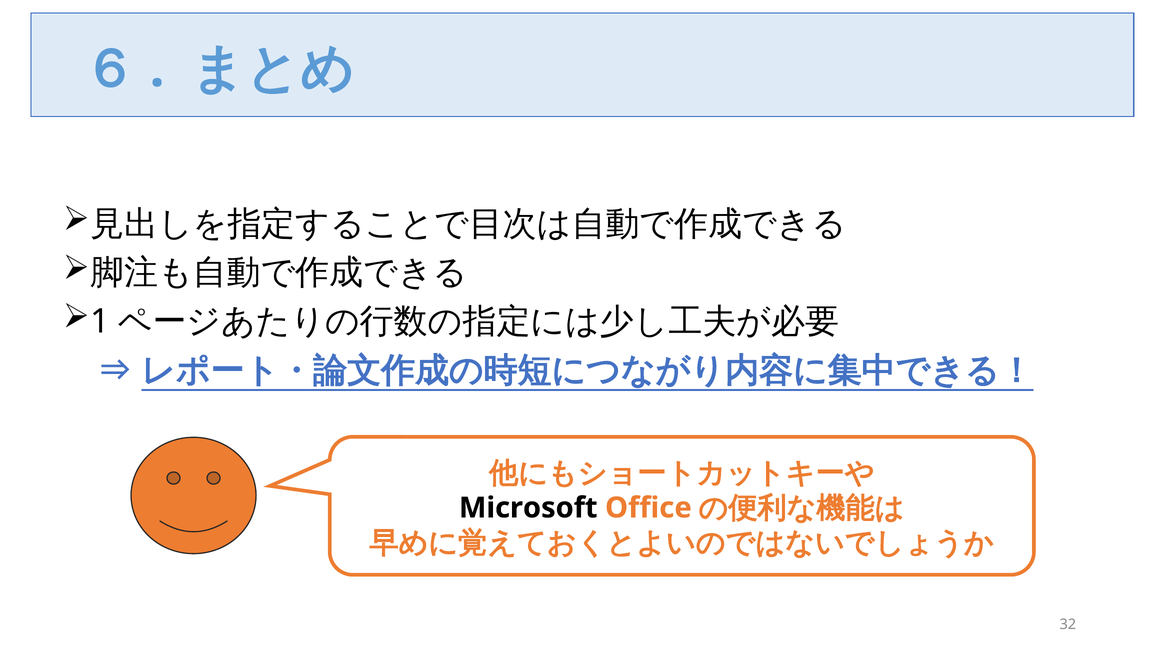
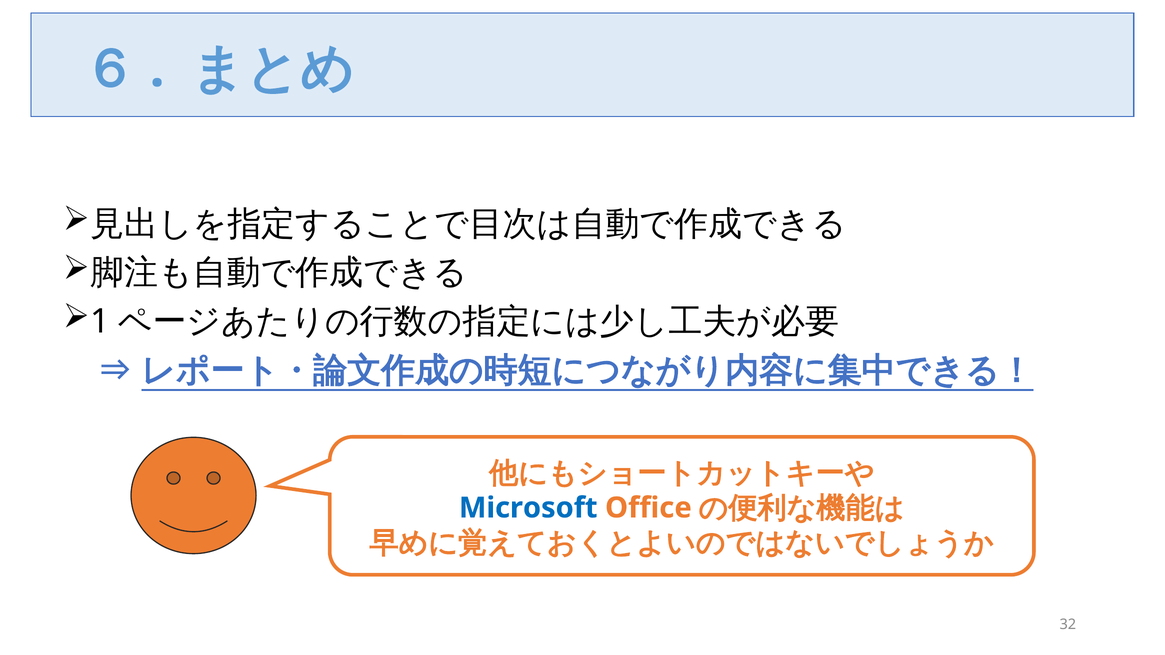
Microsoft colour: black -> blue (528, 508)
